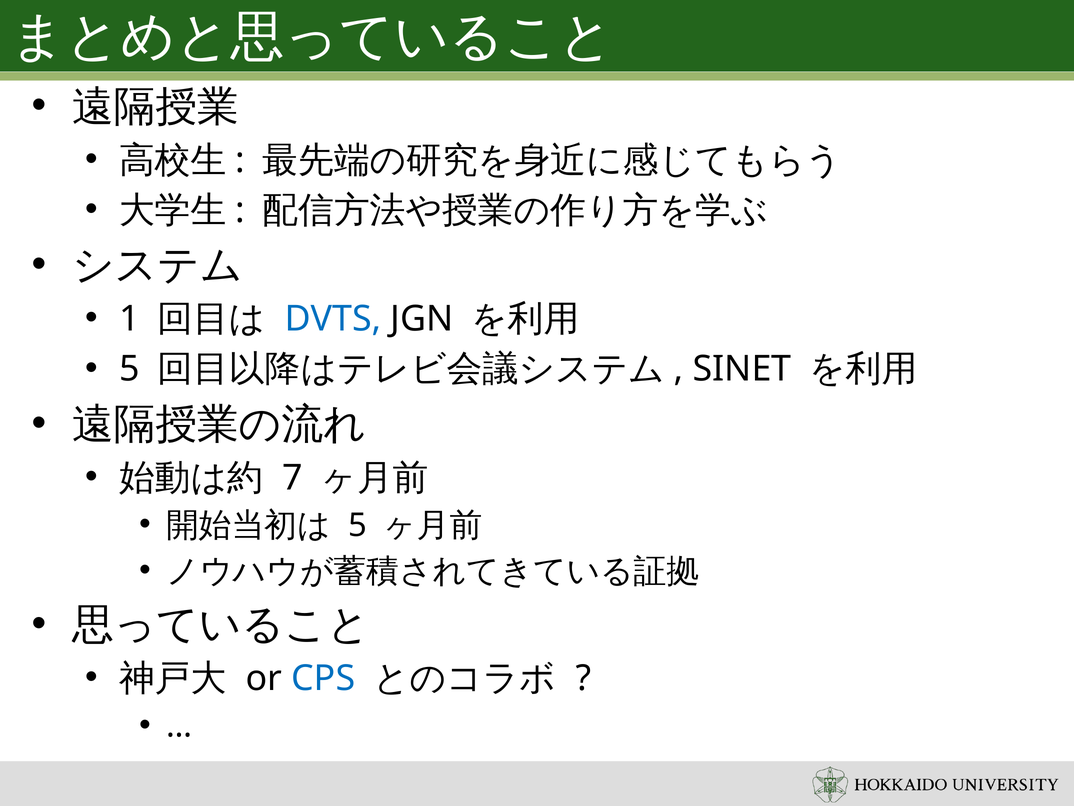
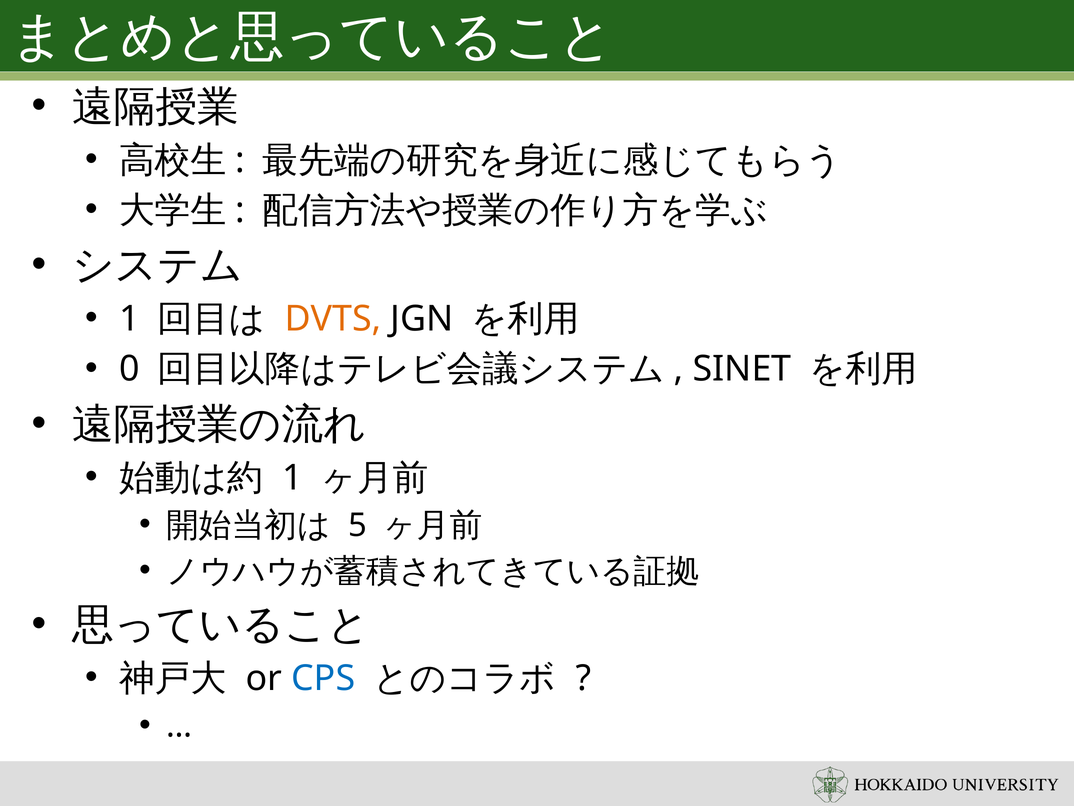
DVTS colour: blue -> orange (333, 319)
5: 5 -> 0 (129, 369)
7: 7 -> 1 (293, 478)
